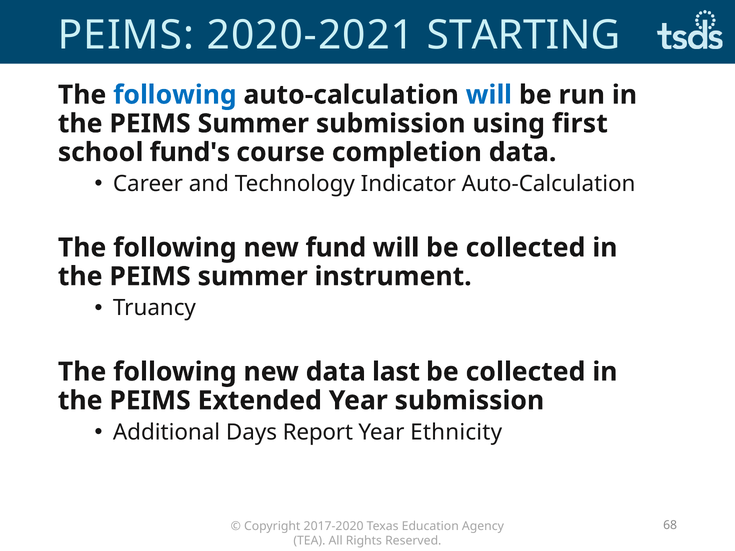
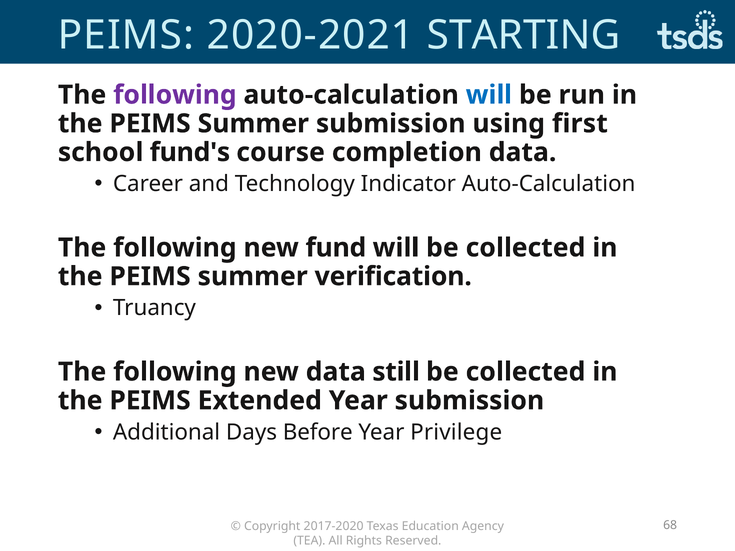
following colour: blue -> purple (175, 95)
instrument: instrument -> verification (393, 277)
last: last -> still (396, 372)
Report: Report -> Before (318, 432)
Ethnicity: Ethnicity -> Privilege (456, 432)
